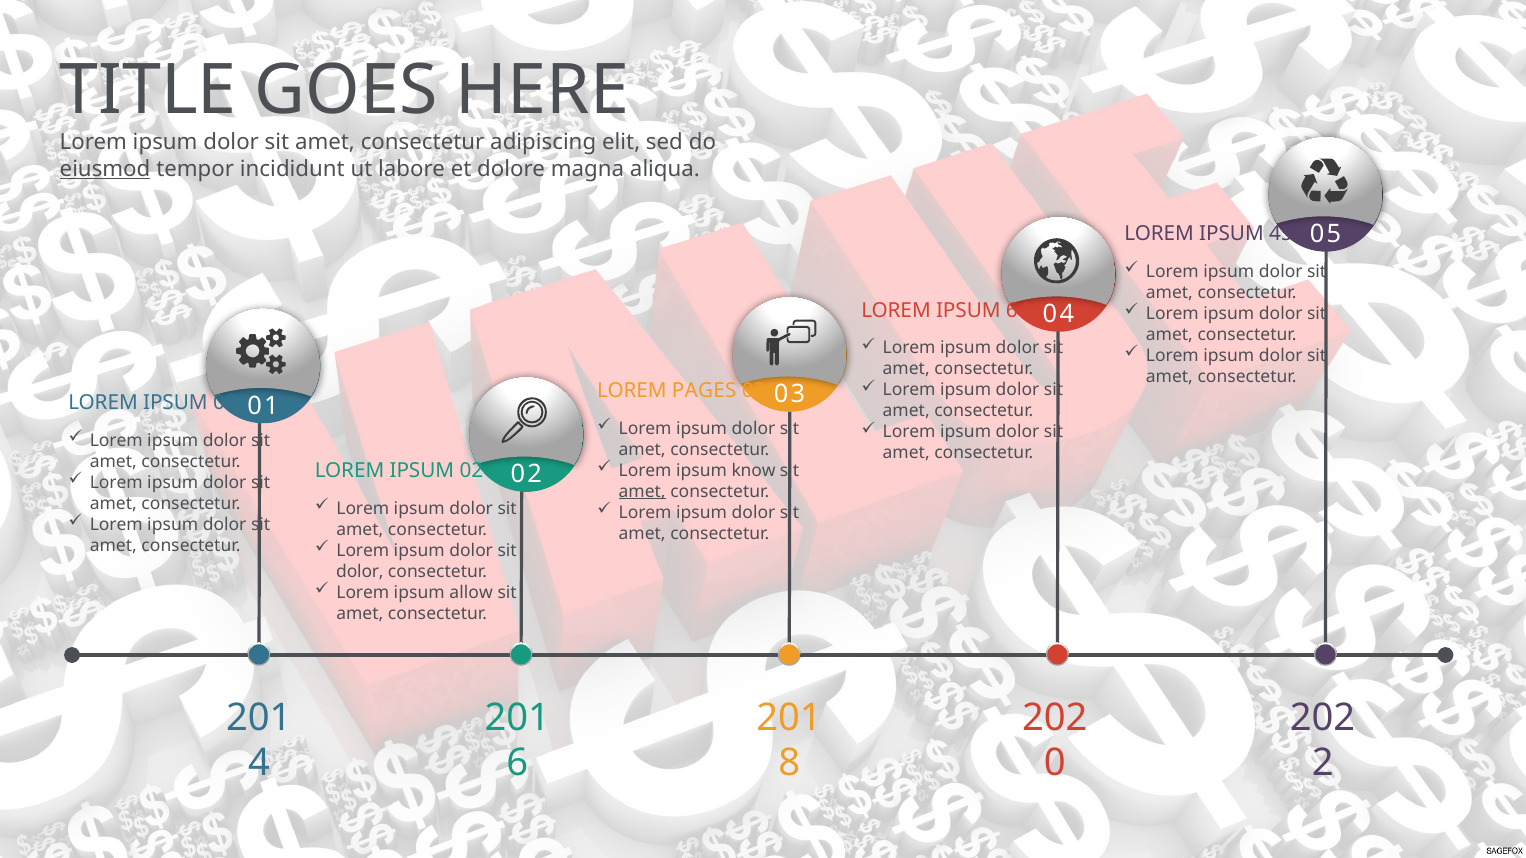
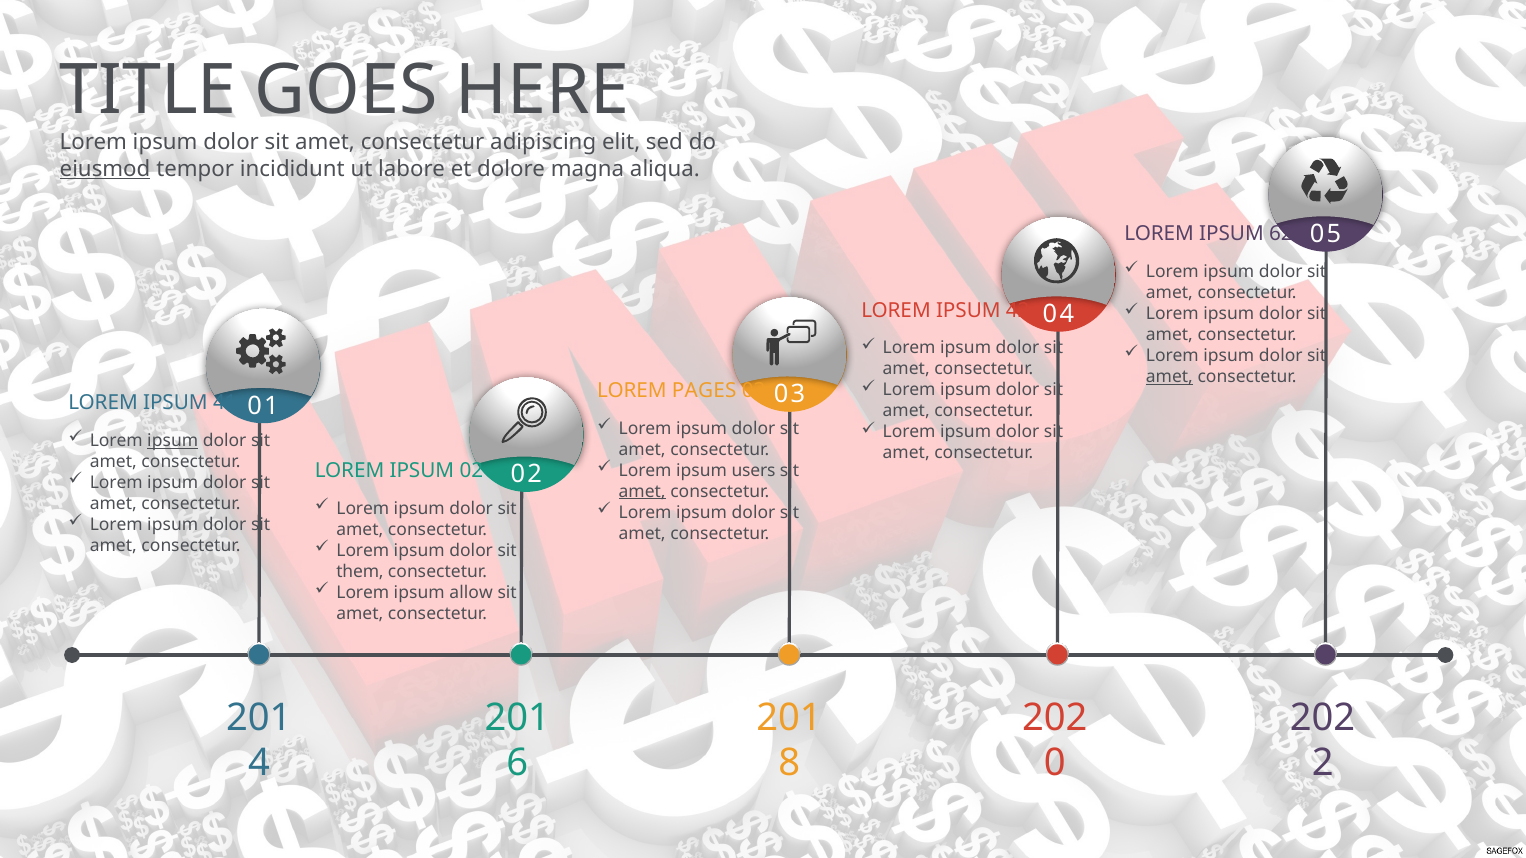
45: 45 -> 62 (1281, 234)
64: 64 -> 42 (1018, 310)
amet underline: none -> present (1169, 377)
08: 08 -> 41 (225, 403)
ipsum underline: none -> present (173, 441)
know: know -> users (754, 471)
dolor: dolor -> them (360, 572)
